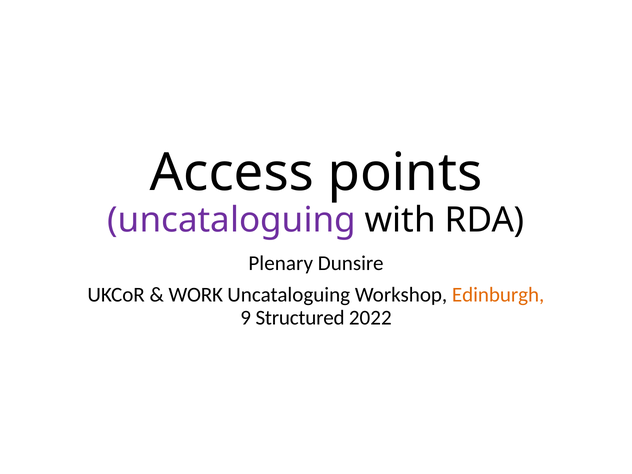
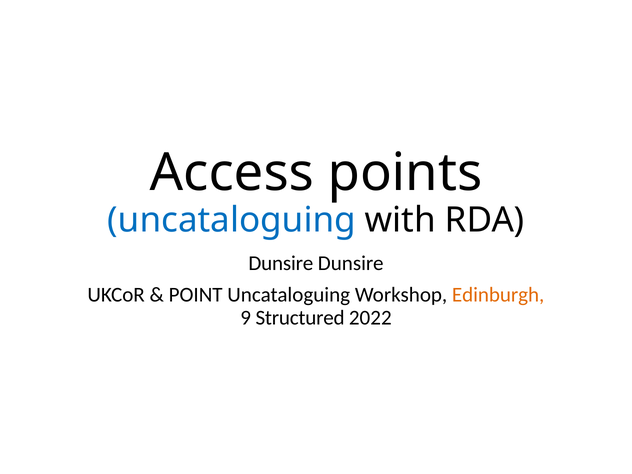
uncataloguing colour: purple -> blue (232, 220)
Plenary: Plenary -> Dunsire (281, 263)
WORK: WORK -> POINT (196, 295)
